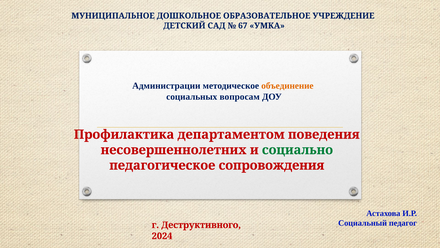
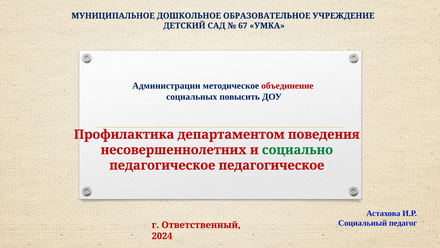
объединение colour: orange -> red (287, 86)
вопросам: вопросам -> повысить (240, 97)
педагогическое сопровождения: сопровождения -> педагогическое (271, 165)
Деструктивного: Деструктивного -> Ответственный (201, 225)
